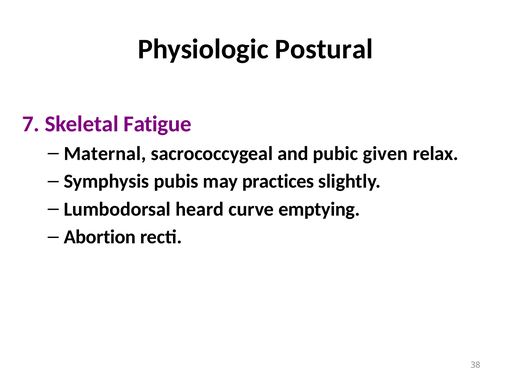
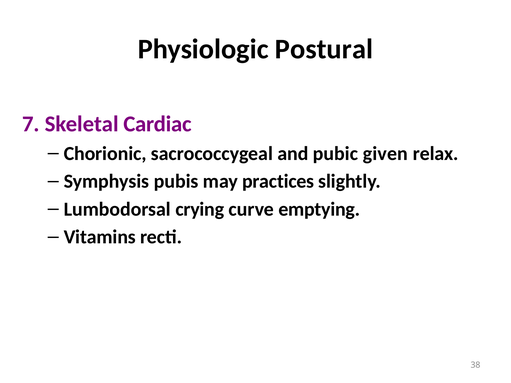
Fatigue: Fatigue -> Cardiac (158, 124)
Maternal: Maternal -> Chorionic (105, 154)
heard: heard -> crying (200, 209)
Abortion: Abortion -> Vitamins (100, 237)
